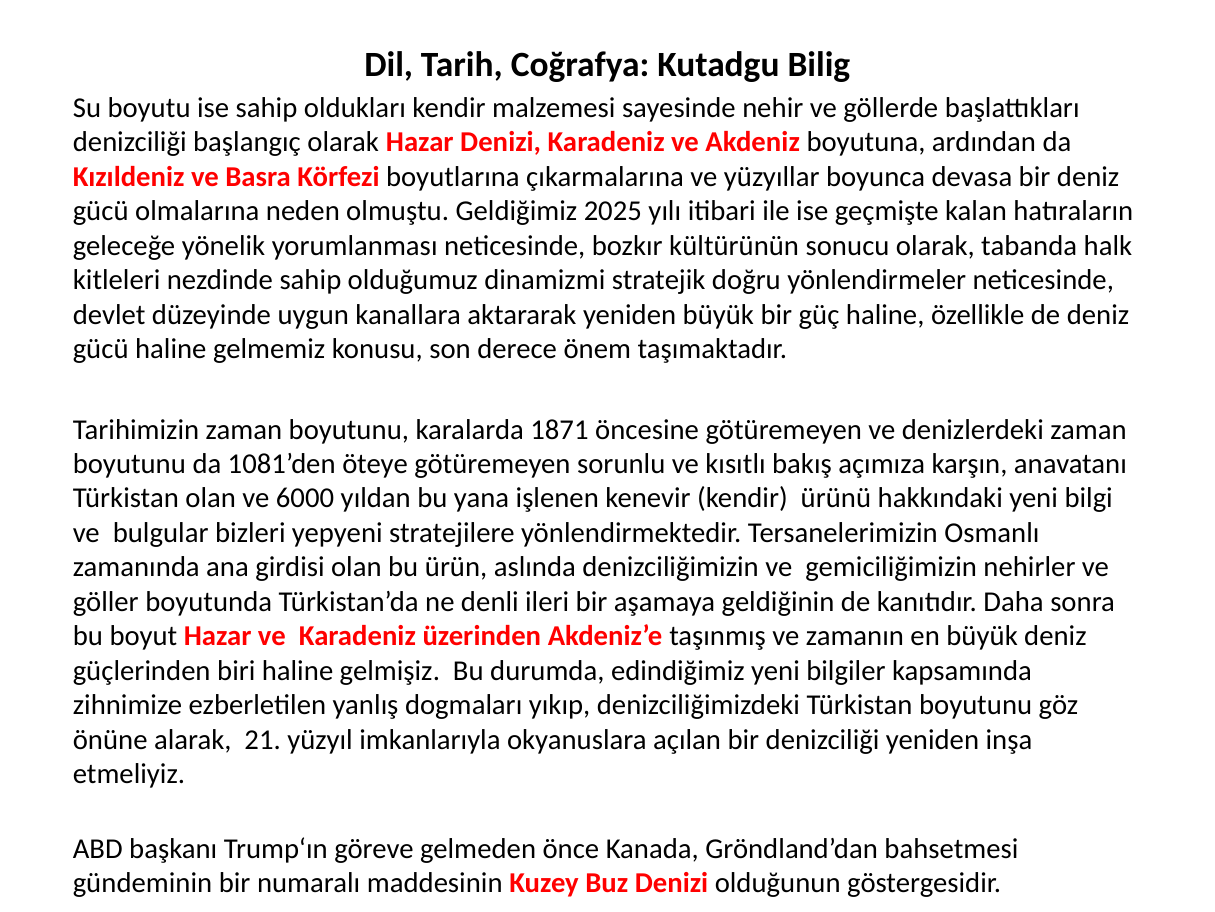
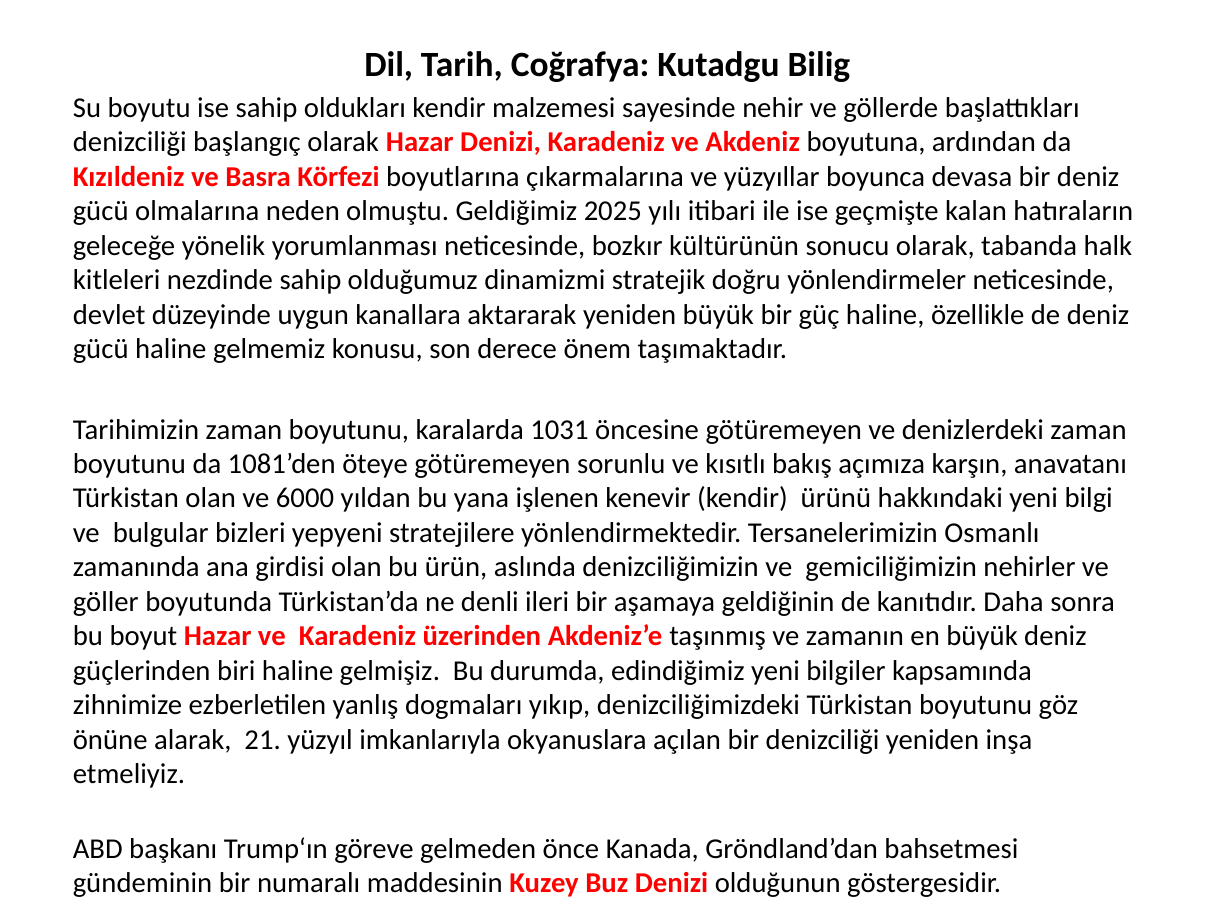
1871: 1871 -> 1031 (559, 429)
